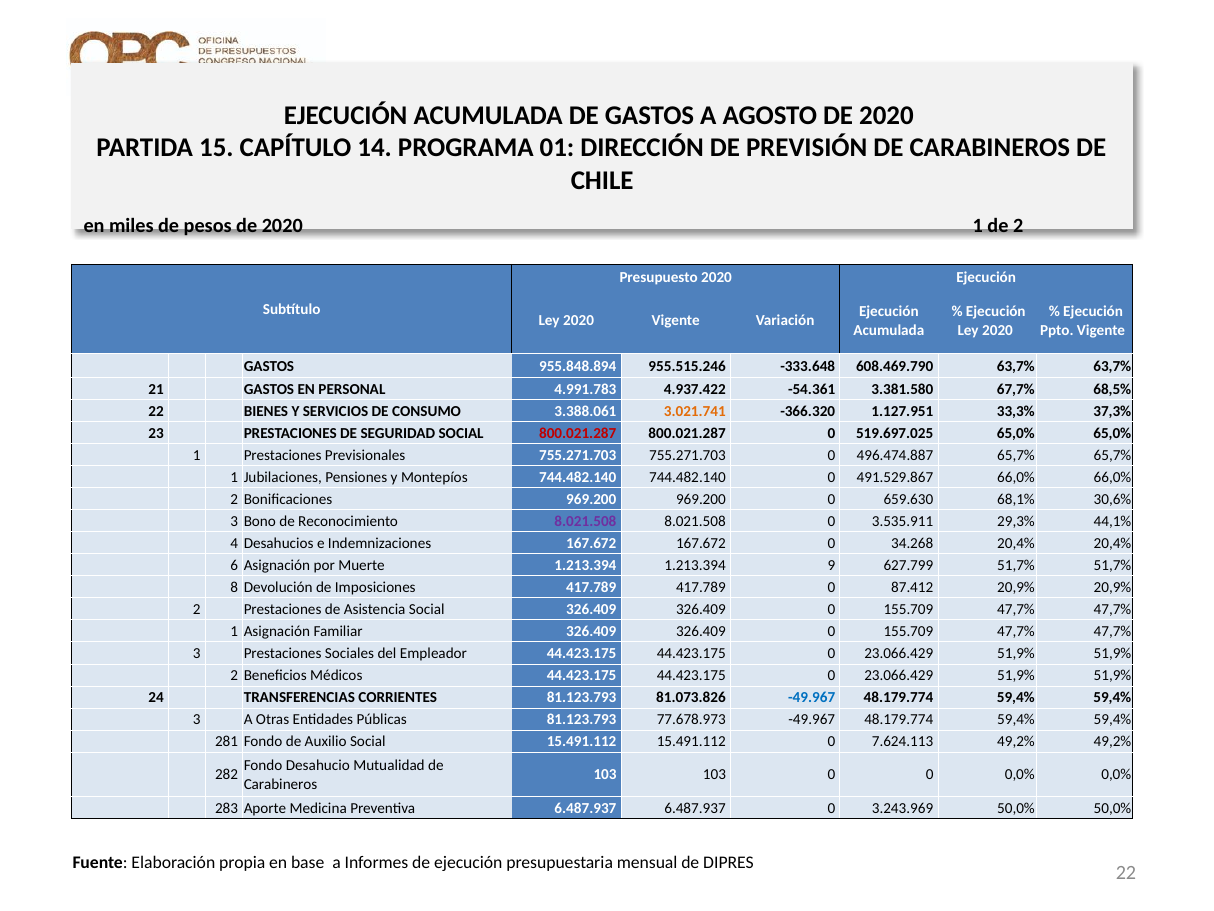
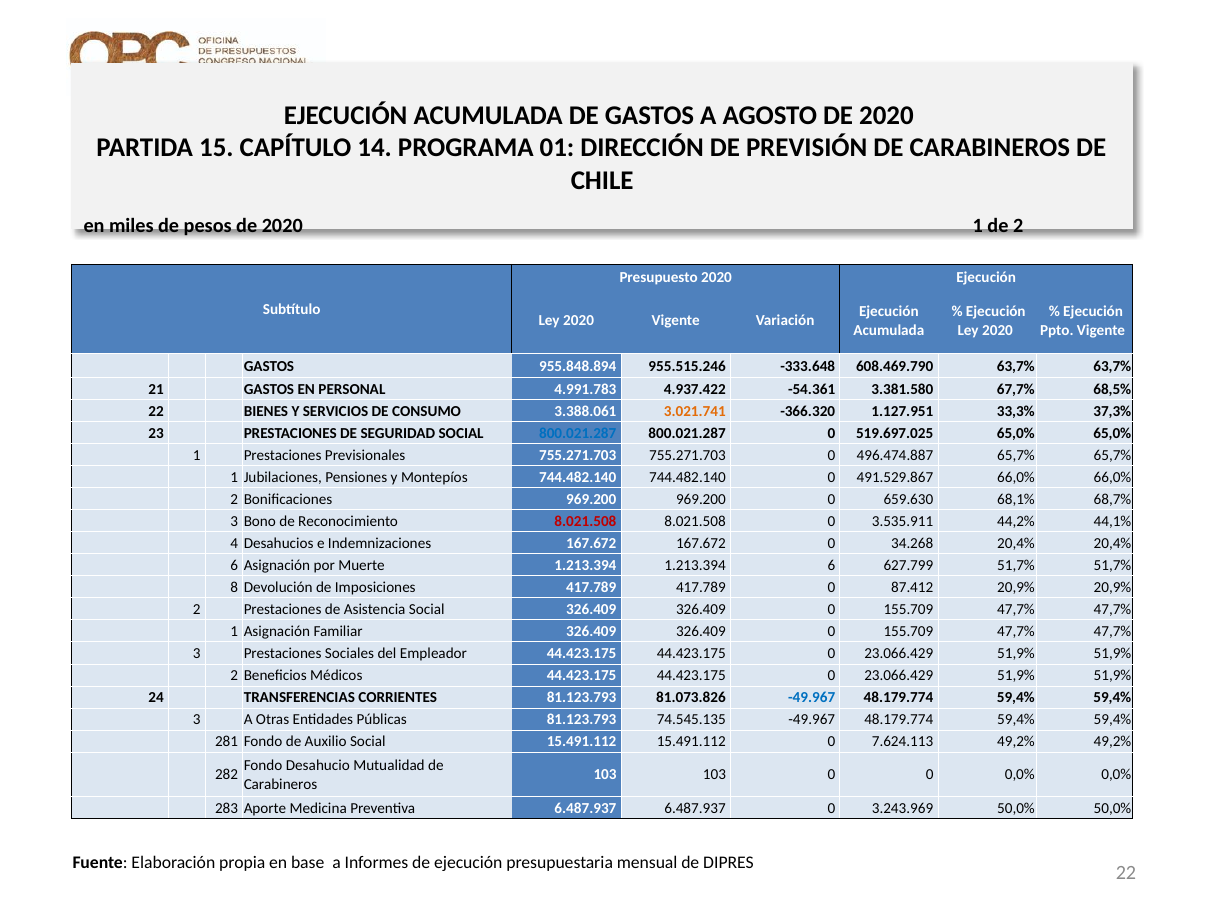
800.021.287 colour: red -> blue (578, 433)
30,6%: 30,6% -> 68,7% (1113, 499)
8.021.508 colour: purple -> red (585, 521)
29,3%: 29,3% -> 44,2% (1016, 521)
1.213.394 9: 9 -> 6 (832, 565)
77.678.973: 77.678.973 -> 74.545.135 (691, 719)
